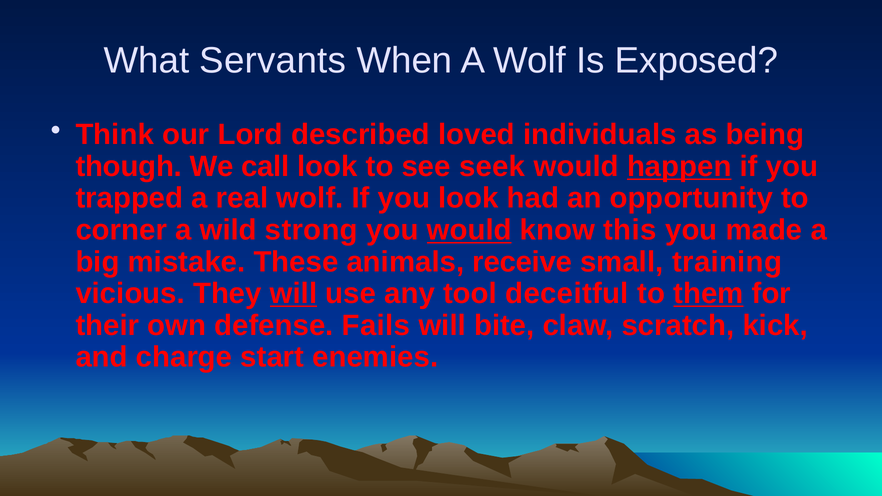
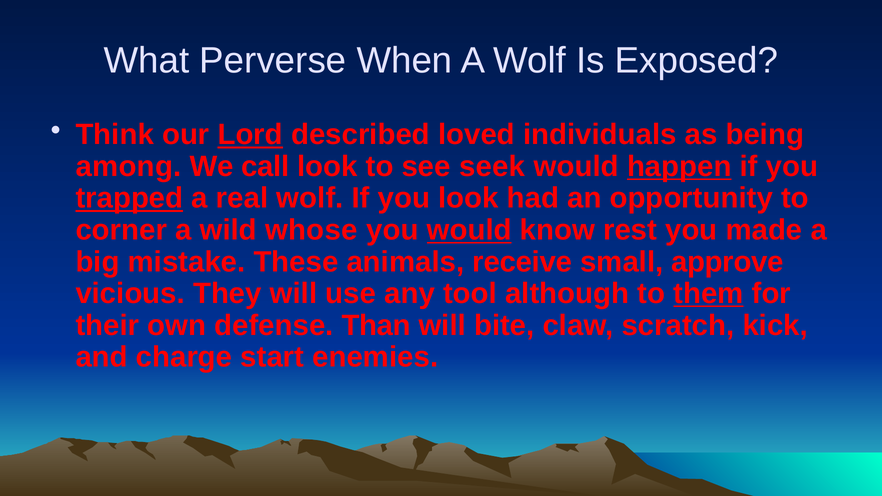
Servants: Servants -> Perverse (273, 60)
Lord underline: none -> present (250, 135)
though: though -> among (128, 167)
trapped underline: none -> present (129, 198)
strong: strong -> whose (311, 230)
this: this -> rest (630, 230)
training: training -> approve (727, 262)
will underline: present -> none (294, 294)
deceitful: deceitful -> although (567, 294)
Fails: Fails -> Than (376, 325)
